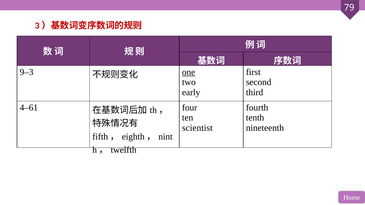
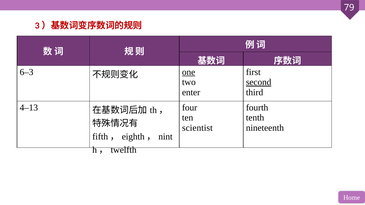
9–3: 9–3 -> 6–3 (27, 72)
second underline: none -> present (259, 82)
early: early -> enter (191, 92)
4–61: 4–61 -> 4–13 (29, 108)
